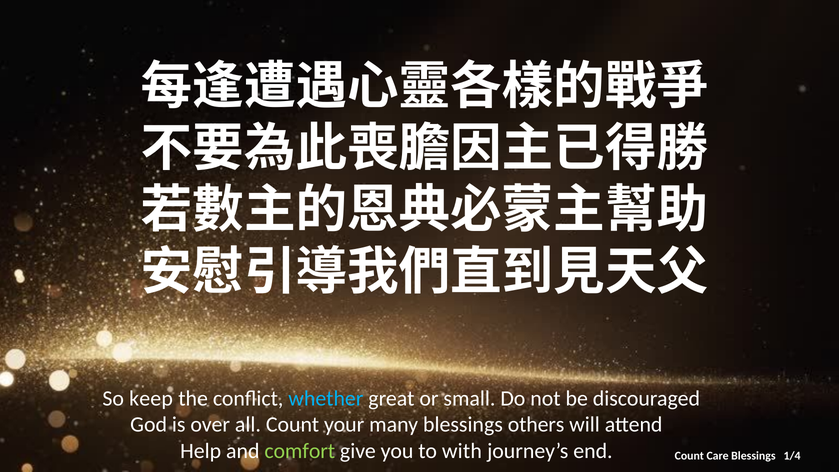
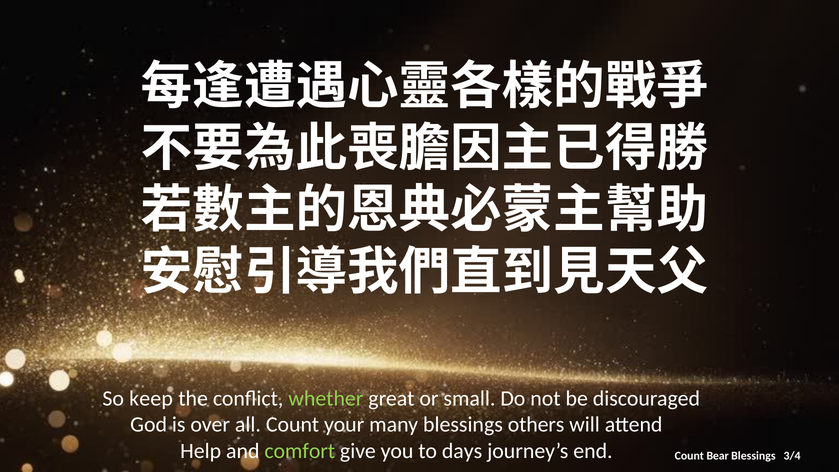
whether colour: light blue -> light green (326, 398)
with: with -> days (462, 451)
Care: Care -> Bear (718, 456)
1/4: 1/4 -> 3/4 (792, 456)
